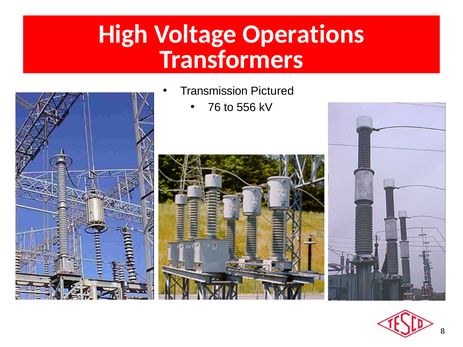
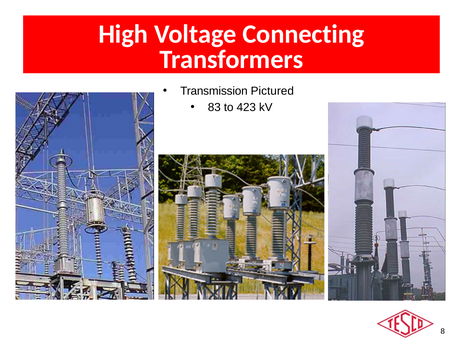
Operations: Operations -> Connecting (303, 34)
76: 76 -> 83 (214, 107)
556: 556 -> 423 (246, 107)
